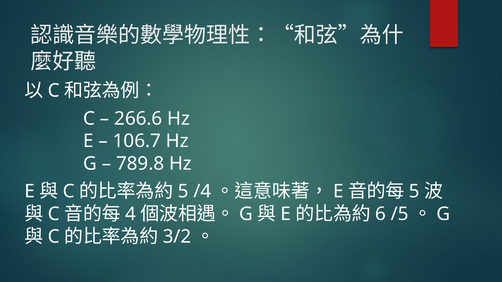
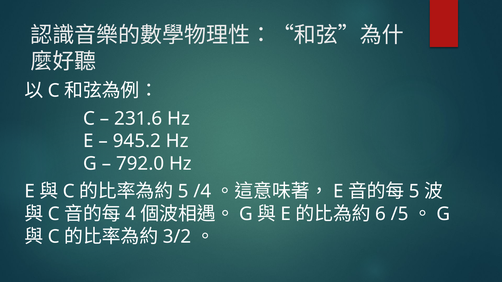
266.6: 266.6 -> 231.6 (138, 119)
106.7: 106.7 -> 945.2 (137, 141)
789.8: 789.8 -> 792.0 (140, 164)
